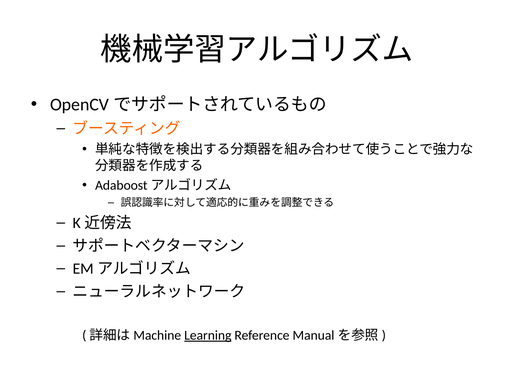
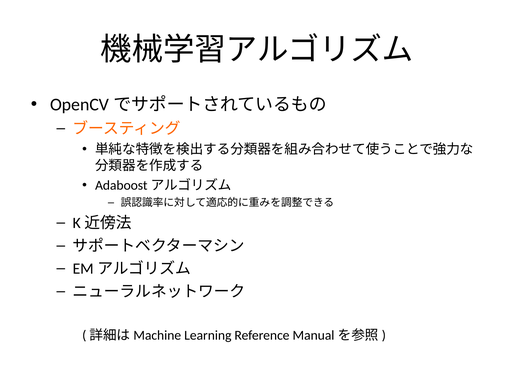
Learning underline: present -> none (208, 335)
